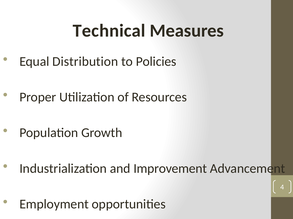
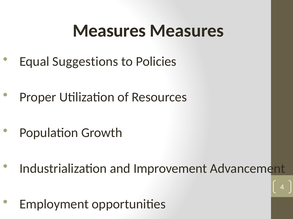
Technical: Technical -> Measures (109, 31)
Distribution: Distribution -> Suggestions (85, 62)
